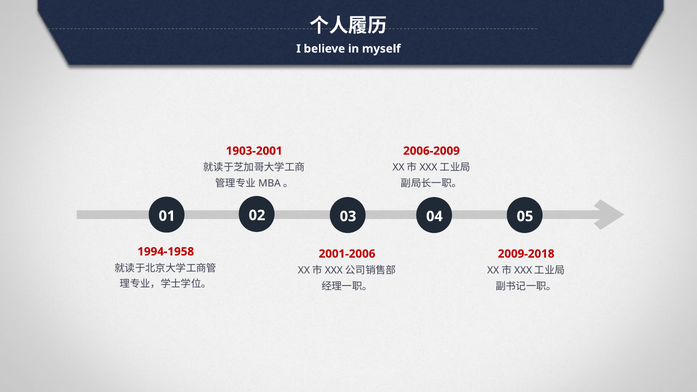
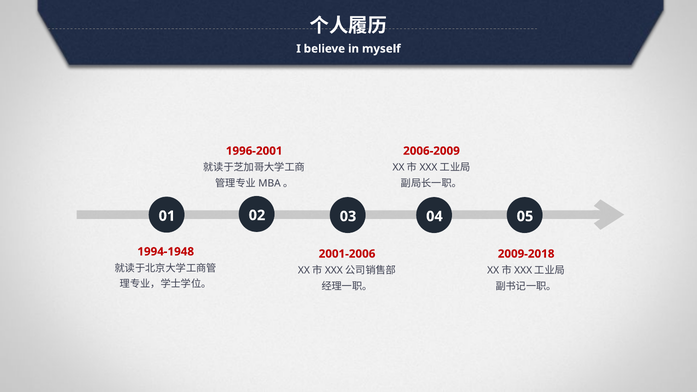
1903-2001: 1903-2001 -> 1996-2001 (254, 151)
1994-1958: 1994-1958 -> 1994-1948 (166, 252)
